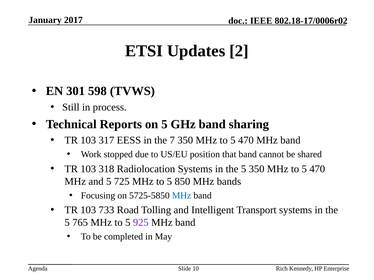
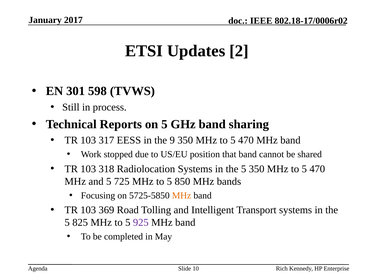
7: 7 -> 9 (172, 141)
MHz colour: blue -> orange (182, 196)
733: 733 -> 369 (106, 210)
765: 765 -> 825 (80, 223)
